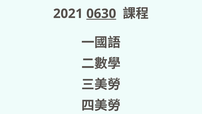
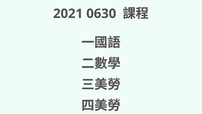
0630 underline: present -> none (101, 14)
